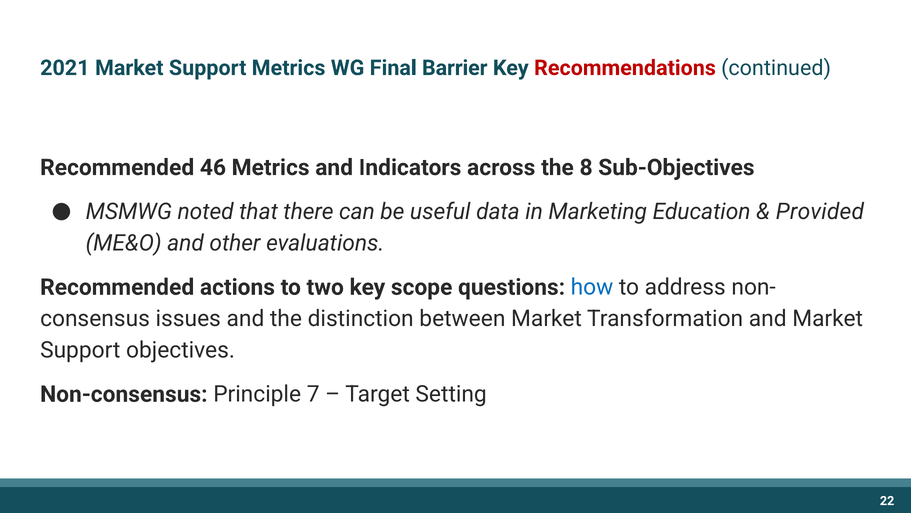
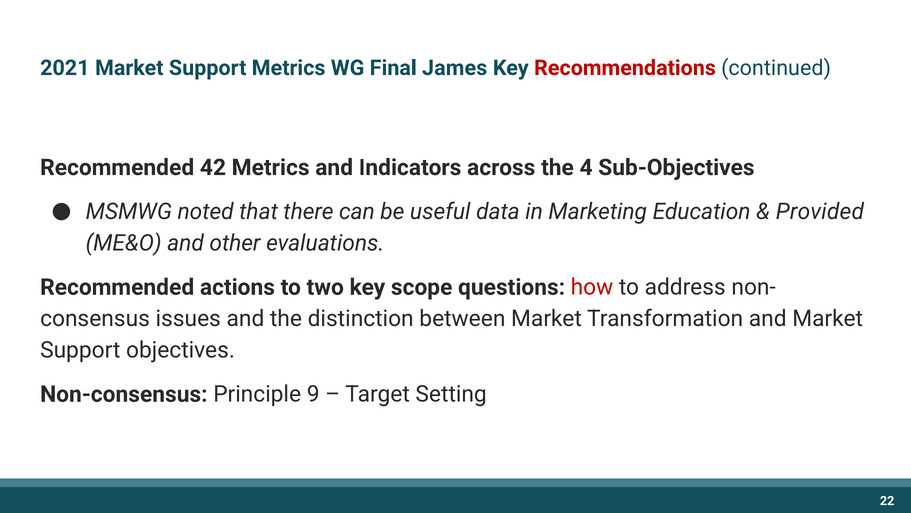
Barrier: Barrier -> James (455, 68)
46: 46 -> 42 (213, 167)
8: 8 -> 4 (586, 167)
how colour: blue -> red (592, 287)
7: 7 -> 9 (313, 394)
